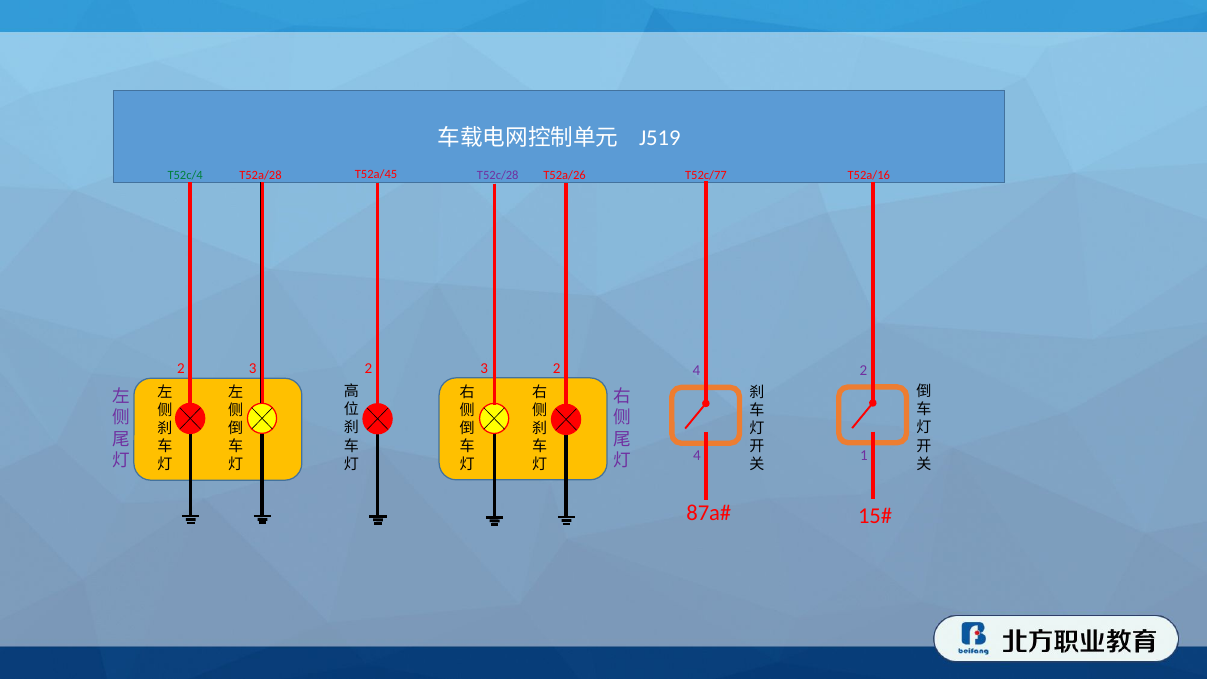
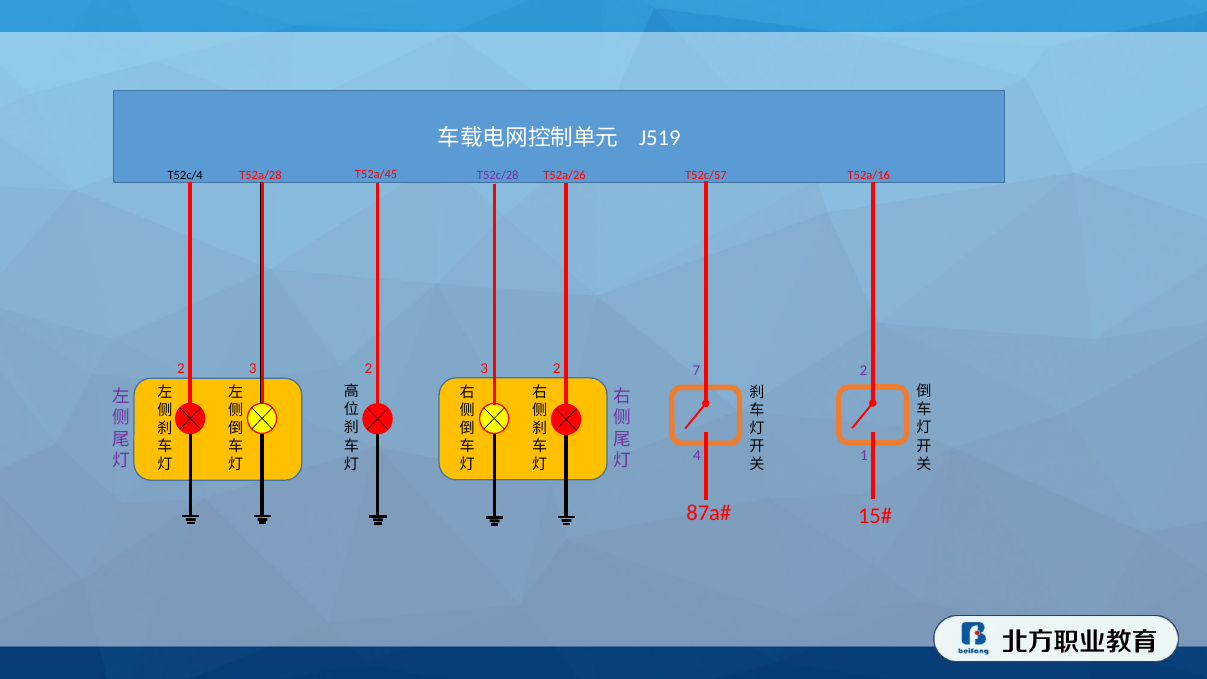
T52c/4 colour: green -> black (185, 175)
T52c/77: T52c/77 -> T52c/57 (706, 175)
2 4: 4 -> 7 (697, 371)
